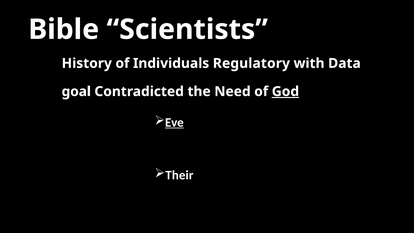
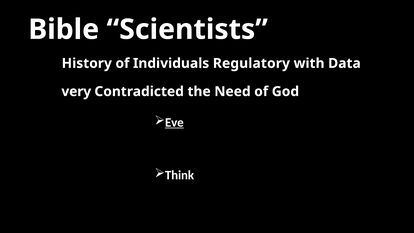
goal: goal -> very (76, 91)
God underline: present -> none (285, 91)
Their: Their -> Think (180, 175)
